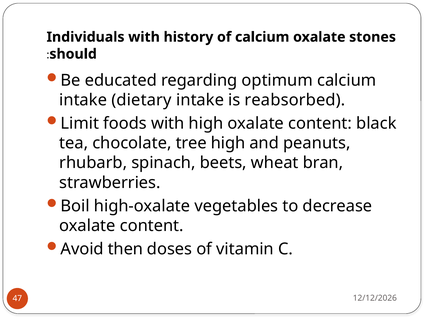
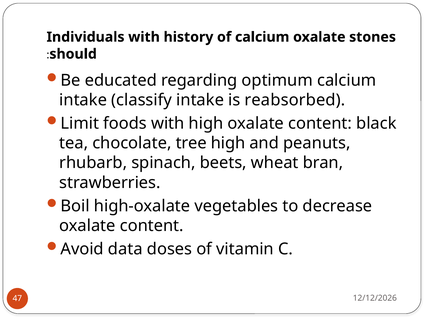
dietary: dietary -> classify (142, 100)
then: then -> data (125, 249)
